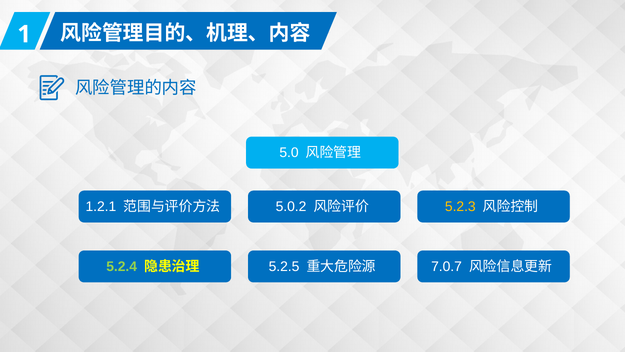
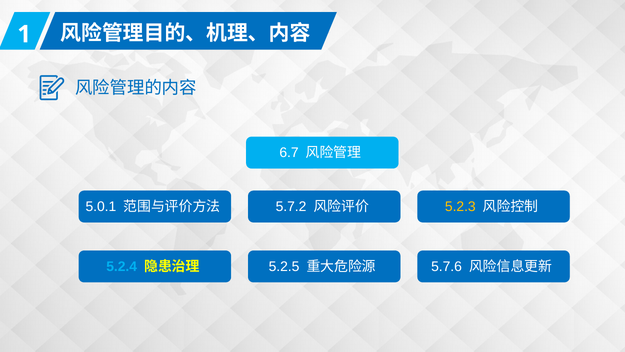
5.0: 5.0 -> 6.7 (289, 153)
1.2.1: 1.2.1 -> 5.0.1 (101, 207)
5.0.2: 5.0.2 -> 5.7.2 (291, 207)
5.2.4 colour: light green -> light blue (122, 266)
7.0.7: 7.0.7 -> 5.7.6 (446, 266)
